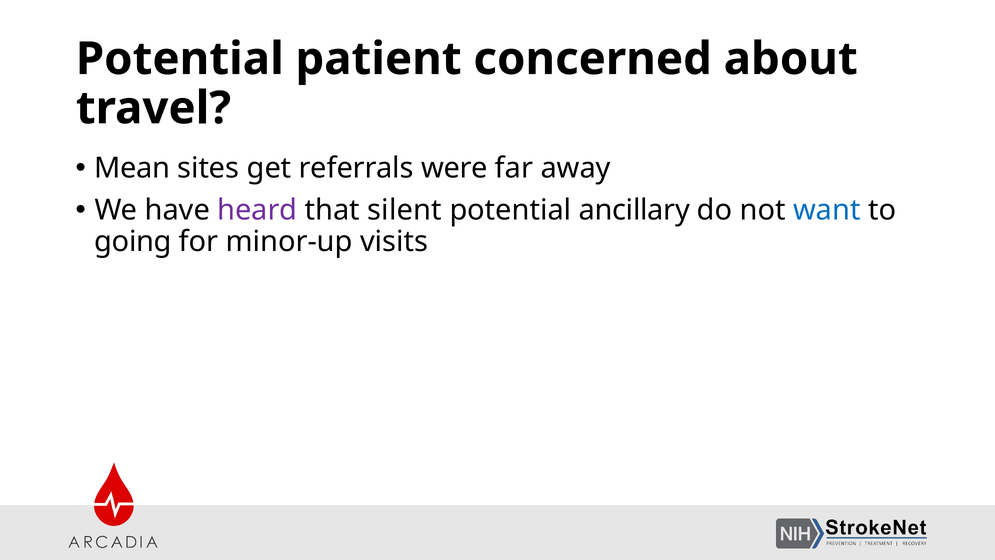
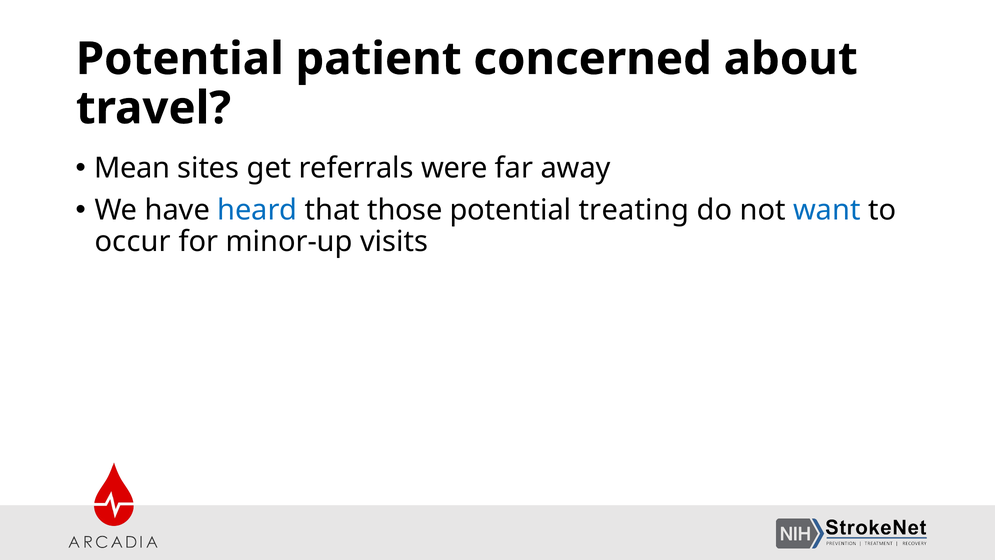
heard colour: purple -> blue (257, 210)
silent: silent -> those (405, 210)
ancillary: ancillary -> treating (634, 210)
going: going -> occur (133, 241)
